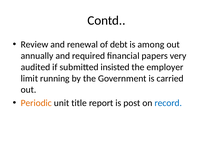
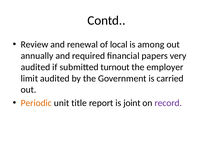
debt: debt -> local (119, 45)
insisted: insisted -> turnout (115, 67)
limit running: running -> audited (55, 79)
post: post -> joint (132, 103)
record colour: blue -> purple (168, 103)
